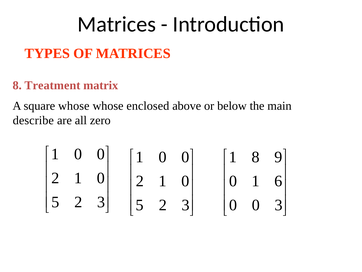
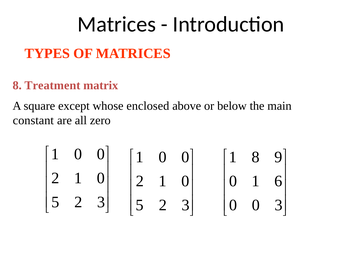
square whose: whose -> except (74, 106)
describe: describe -> constant (33, 120)
